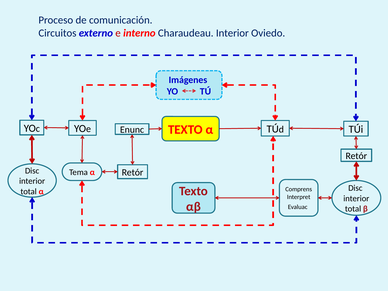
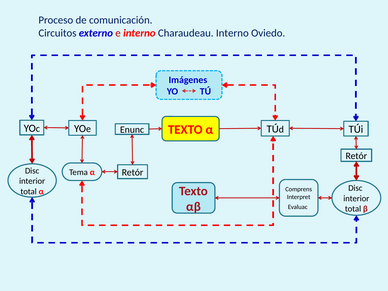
Charaudeau Interior: Interior -> Interno (232, 33)
